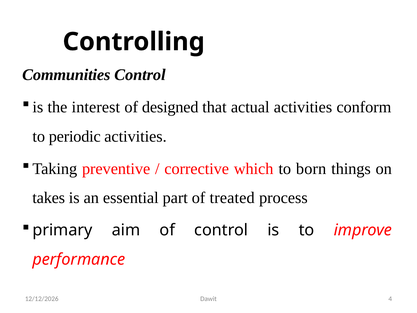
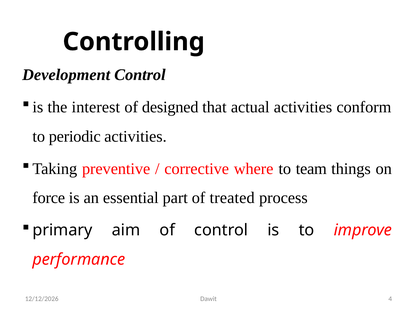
Communities: Communities -> Development (66, 75)
which: which -> where (254, 169)
born: born -> team (311, 169)
takes: takes -> force (49, 198)
